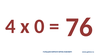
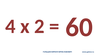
0: 0 -> 2 (39, 26)
76: 76 -> 60 (79, 27)
